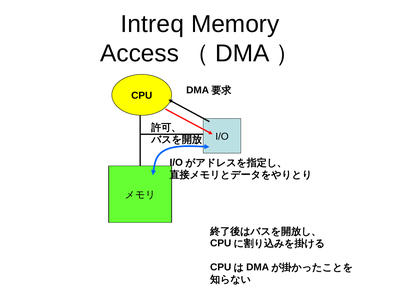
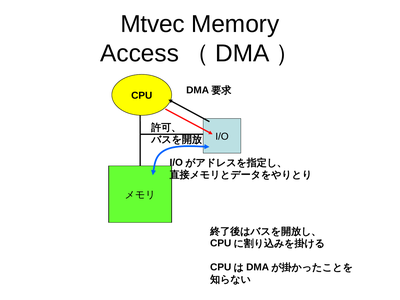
Intreq: Intreq -> Mtvec (152, 24)
